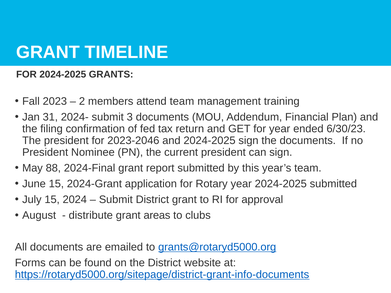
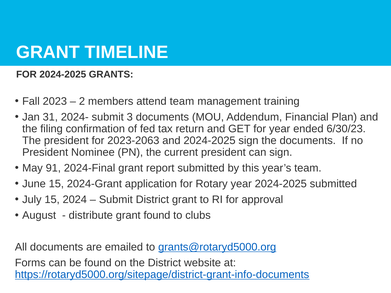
2023-2046: 2023-2046 -> 2023-2063 (133, 141)
88: 88 -> 91 (53, 168)
grant areas: areas -> found (157, 216)
